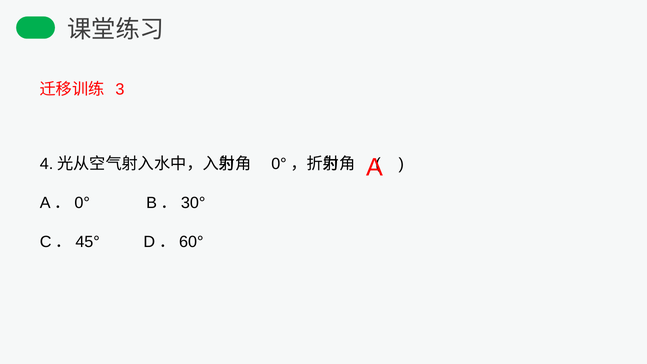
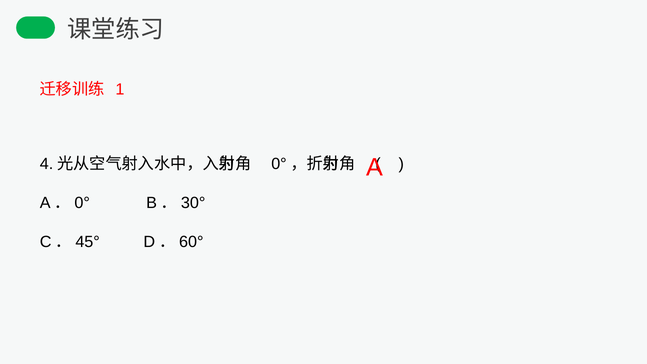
3: 3 -> 1 (120, 89)
